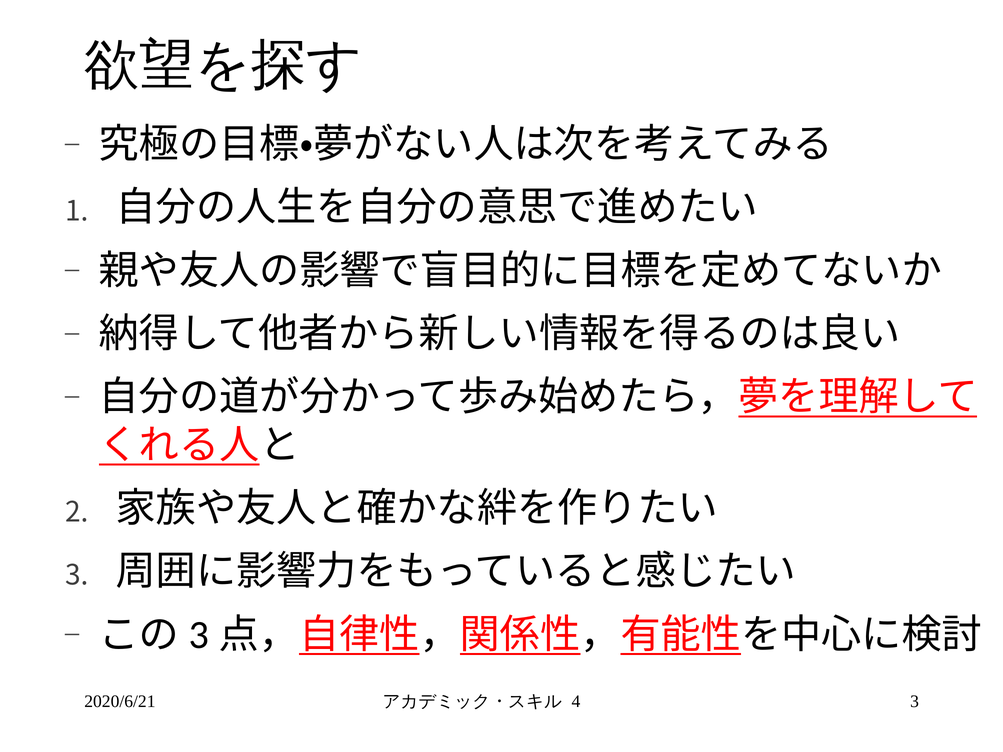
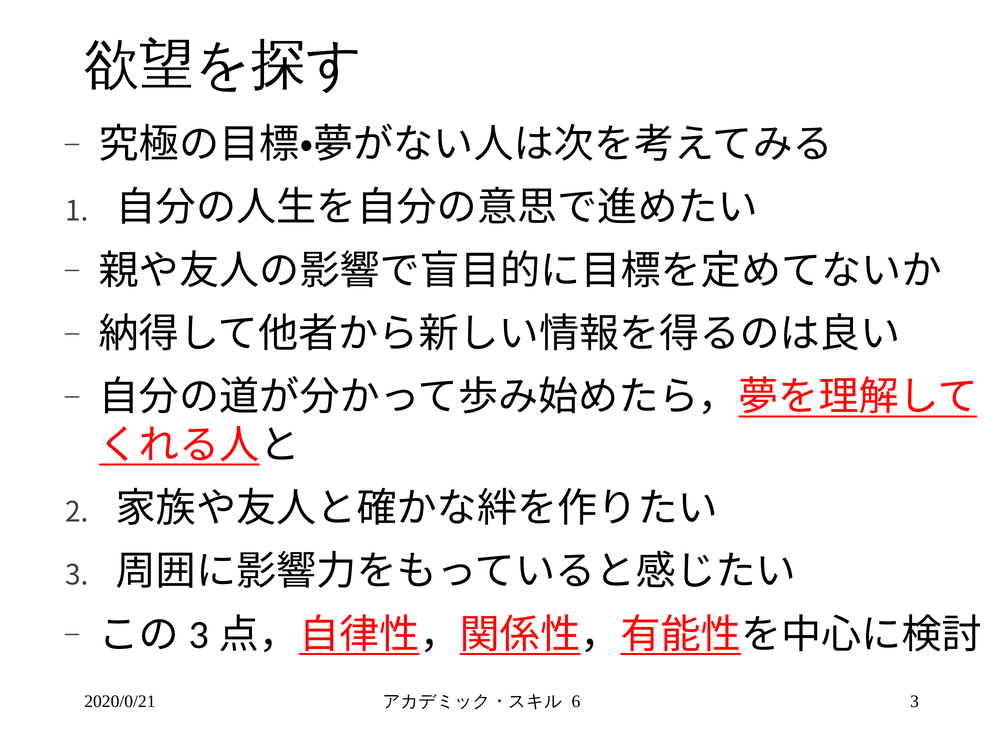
2020/6/21: 2020/6/21 -> 2020/0/21 (120, 702)
4: 4 -> 6 (576, 702)
